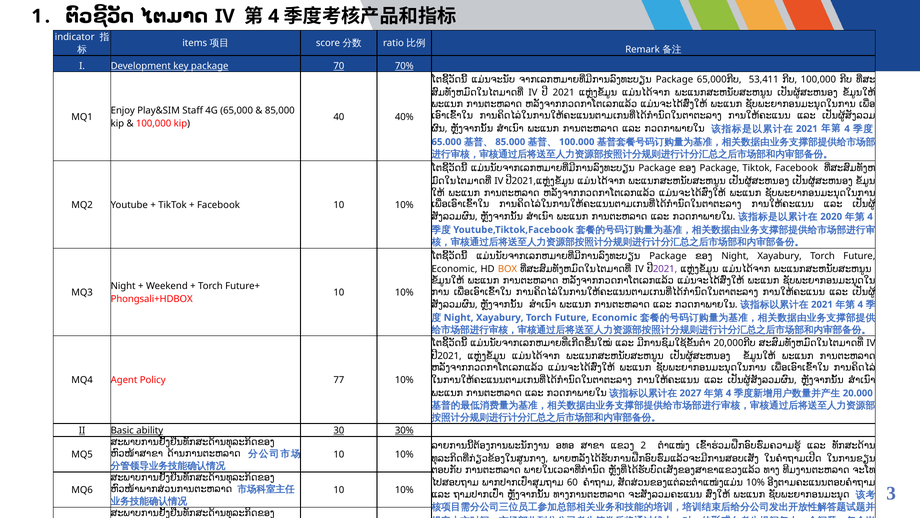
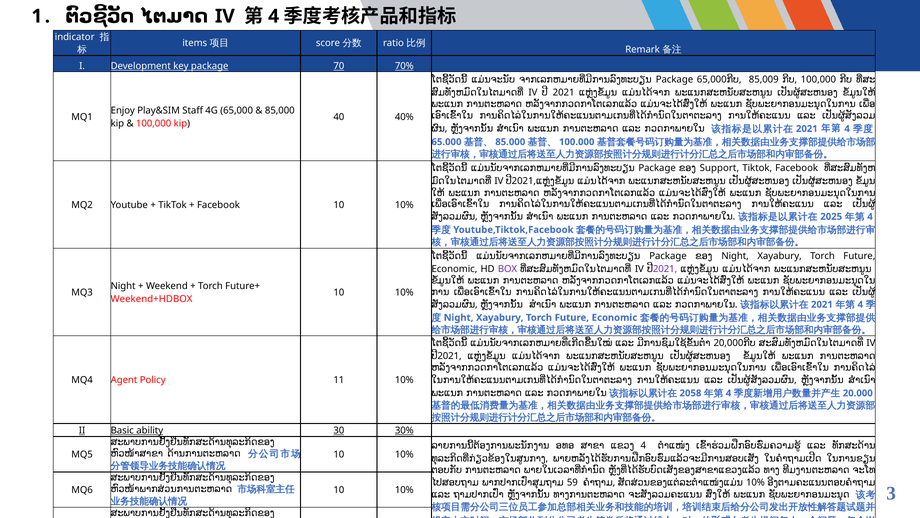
53,411: 53,411 -> 85,009 (764, 80)
Package: Package -> Support (719, 168)
2020: 2020 -> 2025 (831, 216)
BOX colour: orange -> purple (507, 269)
Phongsali+HDBOX: Phongsali+HDBOX -> Weekend+HDBOX (152, 299)
77: 77 -> 11 (339, 380)
2027: 2027 -> 2058 (690, 393)
2: 2 -> 4 (643, 445)
60: 60 -> 59 (572, 482)
